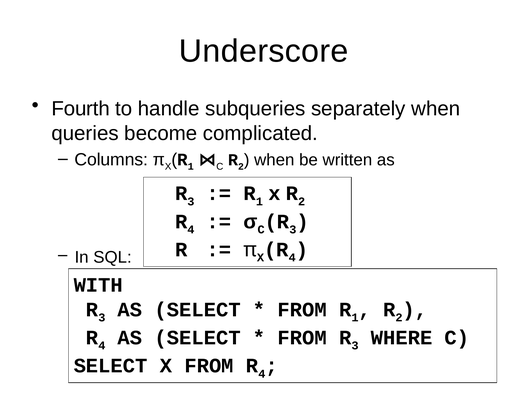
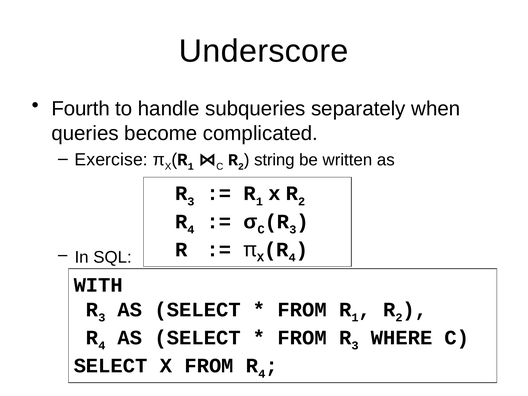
Columns: Columns -> Exercise (111, 160)
when: when -> string (274, 160)
